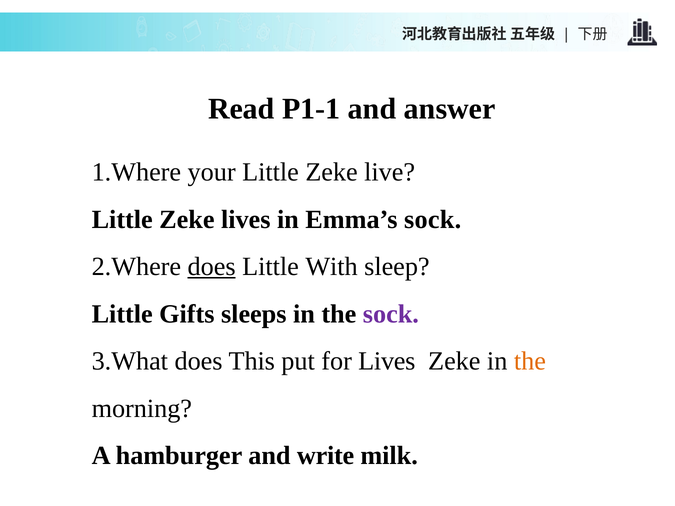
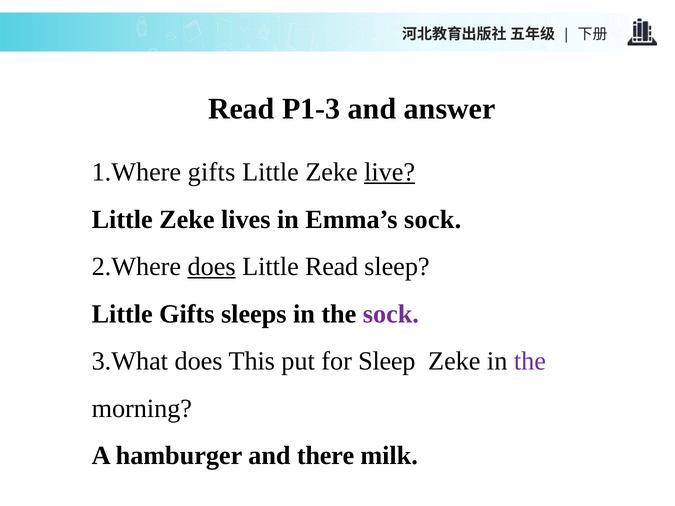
P1-1: P1-1 -> P1-3 (311, 109)
1.Where your: your -> gifts (212, 172)
live underline: none -> present (390, 172)
Little With: With -> Read (332, 267)
for Lives: Lives -> Sleep (387, 361)
the colour: orange -> purple (530, 361)
write: write -> there (326, 456)
